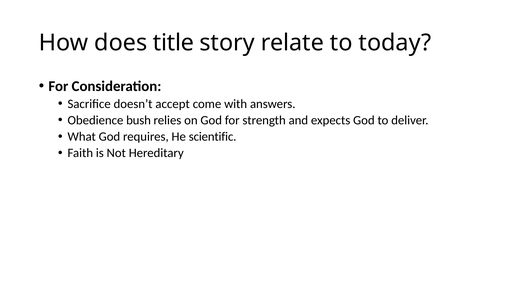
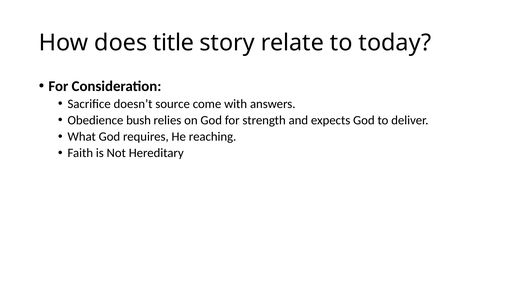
accept: accept -> source (173, 104)
scientific: scientific -> reaching (213, 137)
